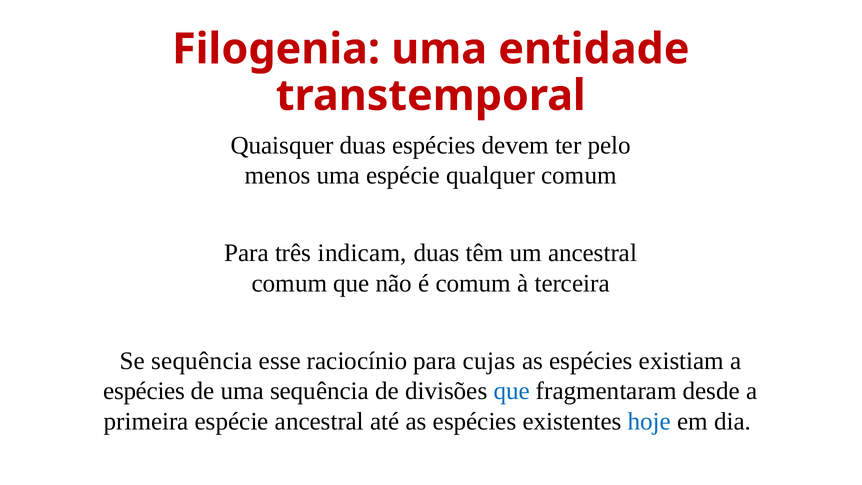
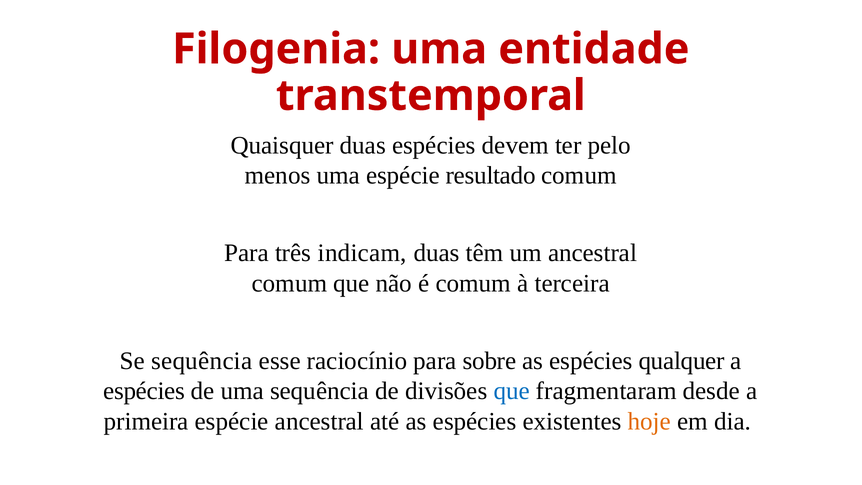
qualquer: qualquer -> resultado (491, 176)
cujas: cujas -> sobre (489, 361)
existiam: existiam -> qualquer (682, 361)
hoje colour: blue -> orange (649, 421)
